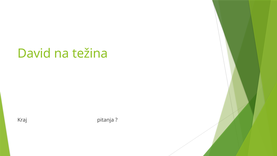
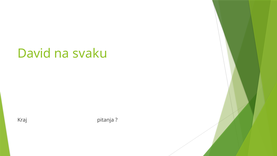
težina: težina -> svaku (90, 53)
